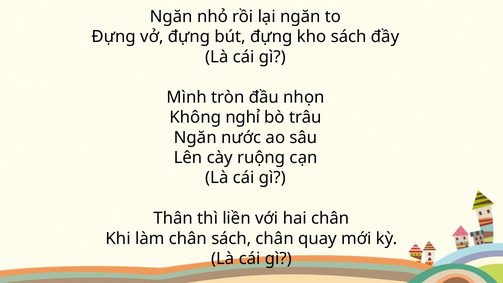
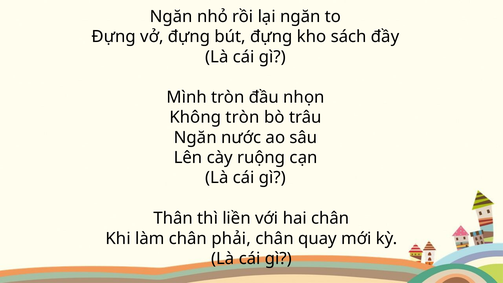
Không nghỉ: nghỉ -> tròn (243, 117)
chân sách: sách -> phải (231, 239)
